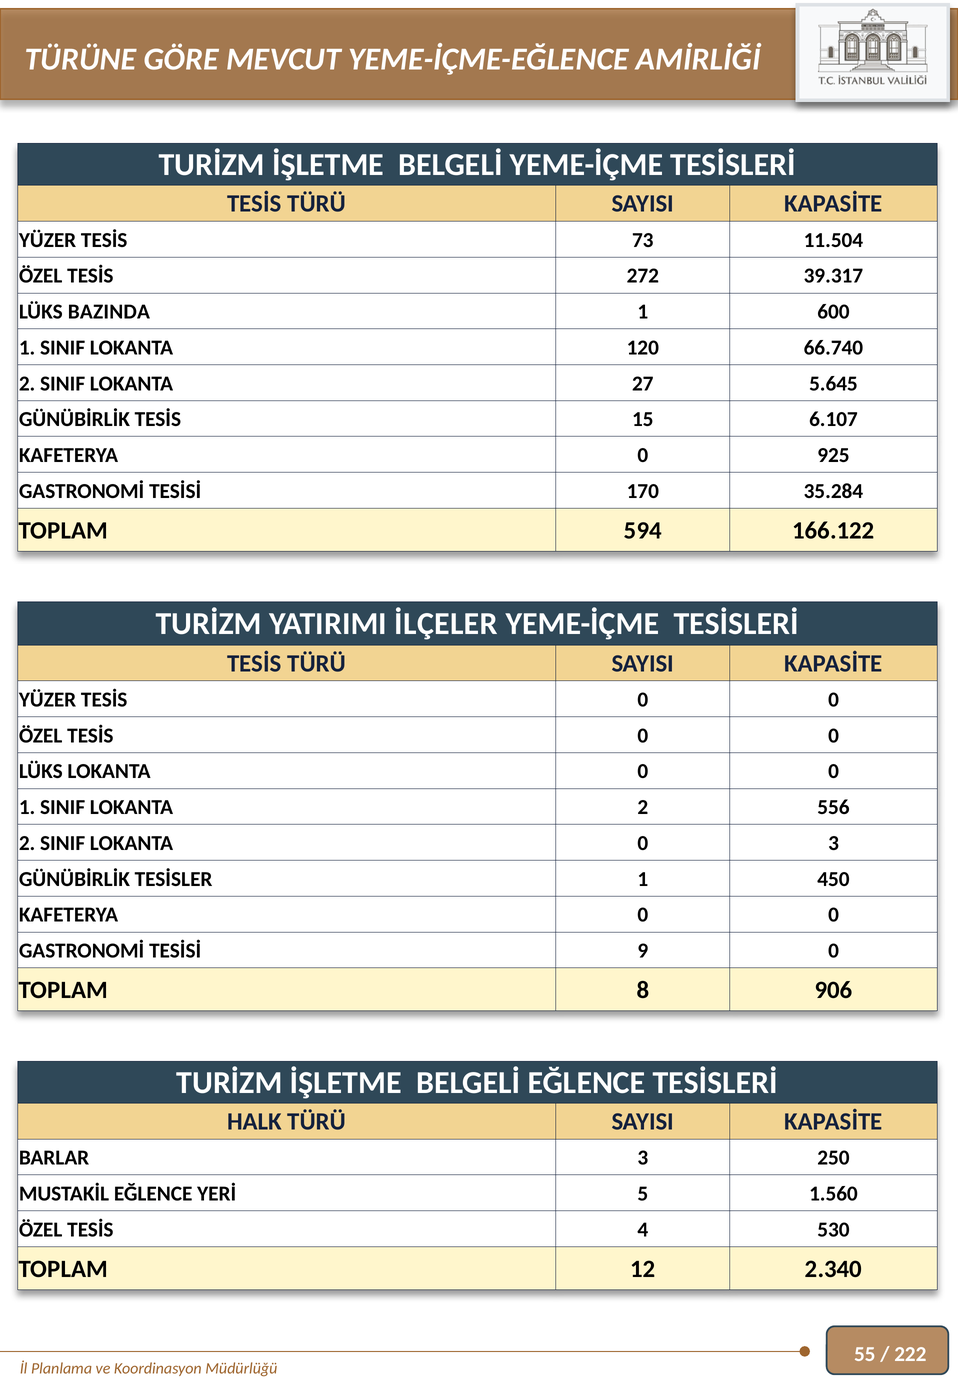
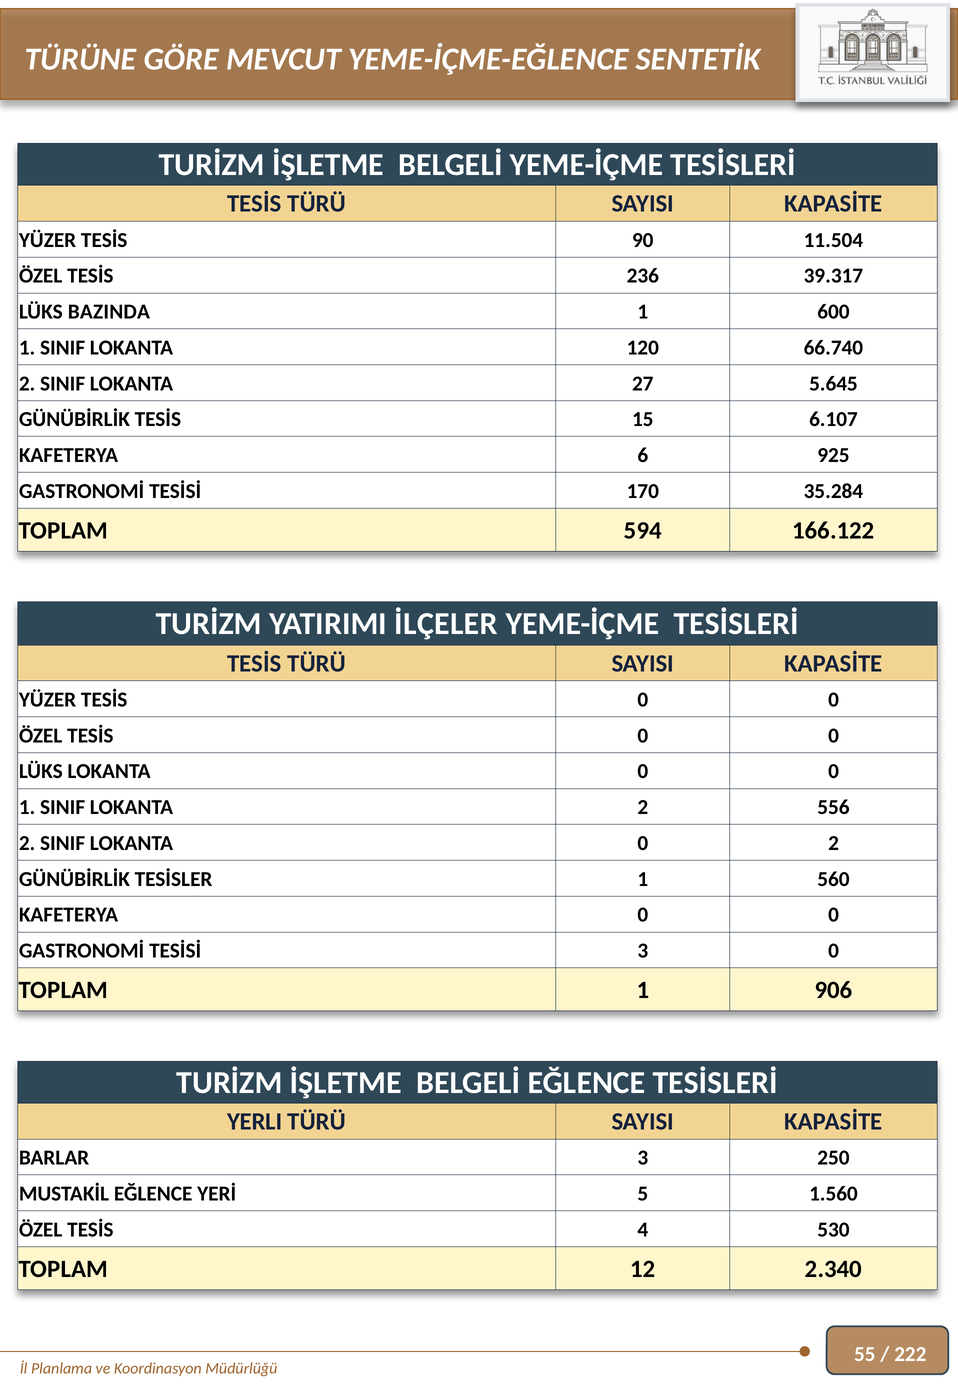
AMİRLİĞİ: AMİRLİĞİ -> SENTETİK (698, 59)
73: 73 -> 90 (643, 240)
272: 272 -> 236 (643, 276)
0: 0 -> 6 (643, 455)
0 3: 3 -> 2 (834, 843)
450: 450 -> 560 (833, 879)
TESİSİ 9: 9 -> 3 (643, 951)
TOPLAM 8: 8 -> 1 (643, 990)
HALK: HALK -> YERLI (255, 1121)
